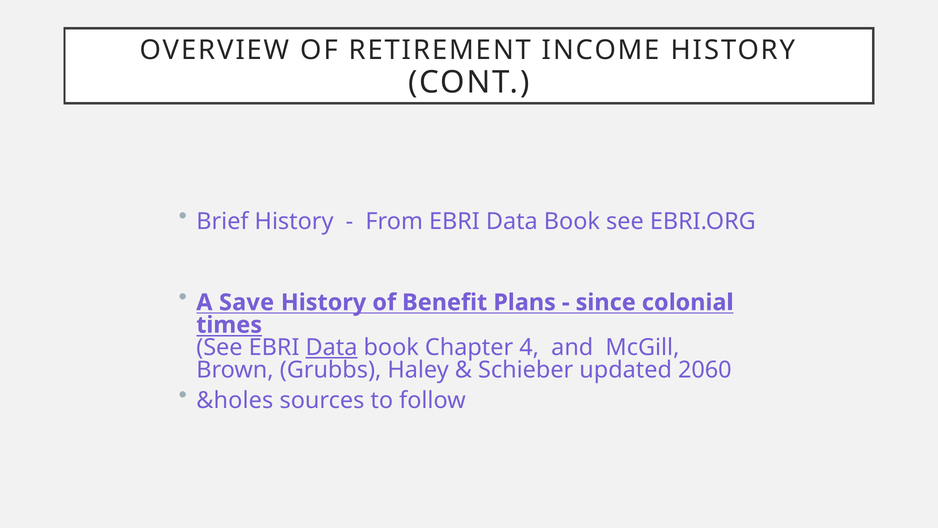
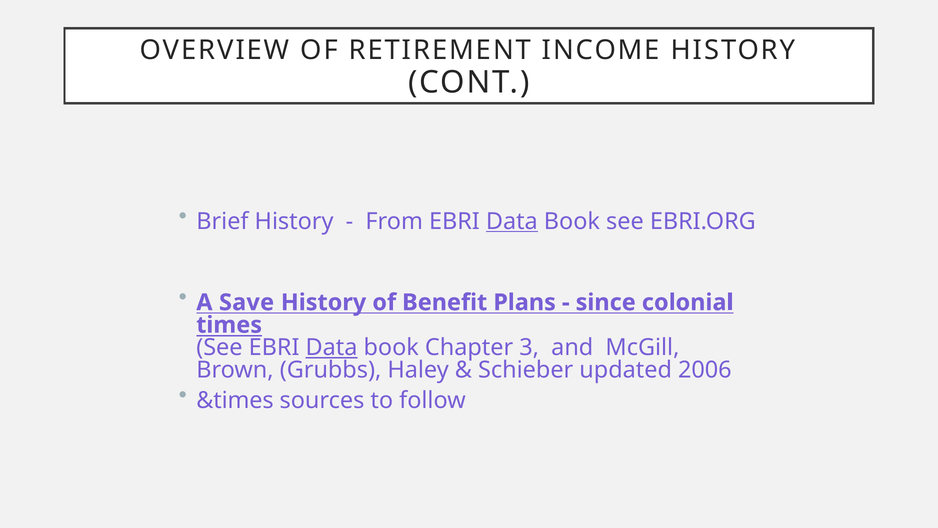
Data underline: none -> present (512, 221)
4: 4 -> 3 (529, 347)
2060: 2060 -> 2006 (705, 370)
&holes: &holes -> &times (235, 400)
